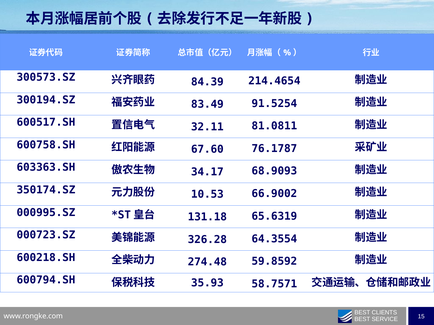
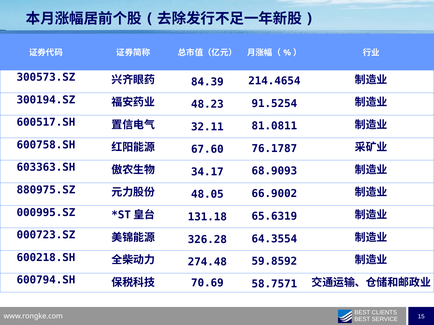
83.49: 83.49 -> 48.23 (207, 104)
350174.SZ: 350174.SZ -> 880975.SZ (46, 190)
10.53: 10.53 -> 48.05 (207, 195)
35.93: 35.93 -> 70.69 (207, 283)
